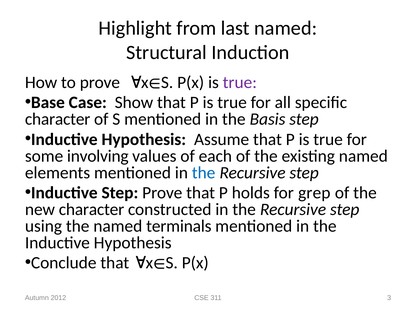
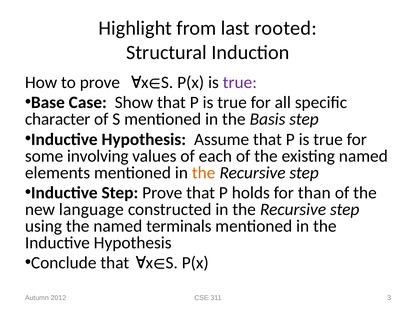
last named: named -> rooted (286, 28)
the colour: blue -> orange (204, 173)
grep: grep -> than (314, 193)
new character: character -> language (91, 209)
